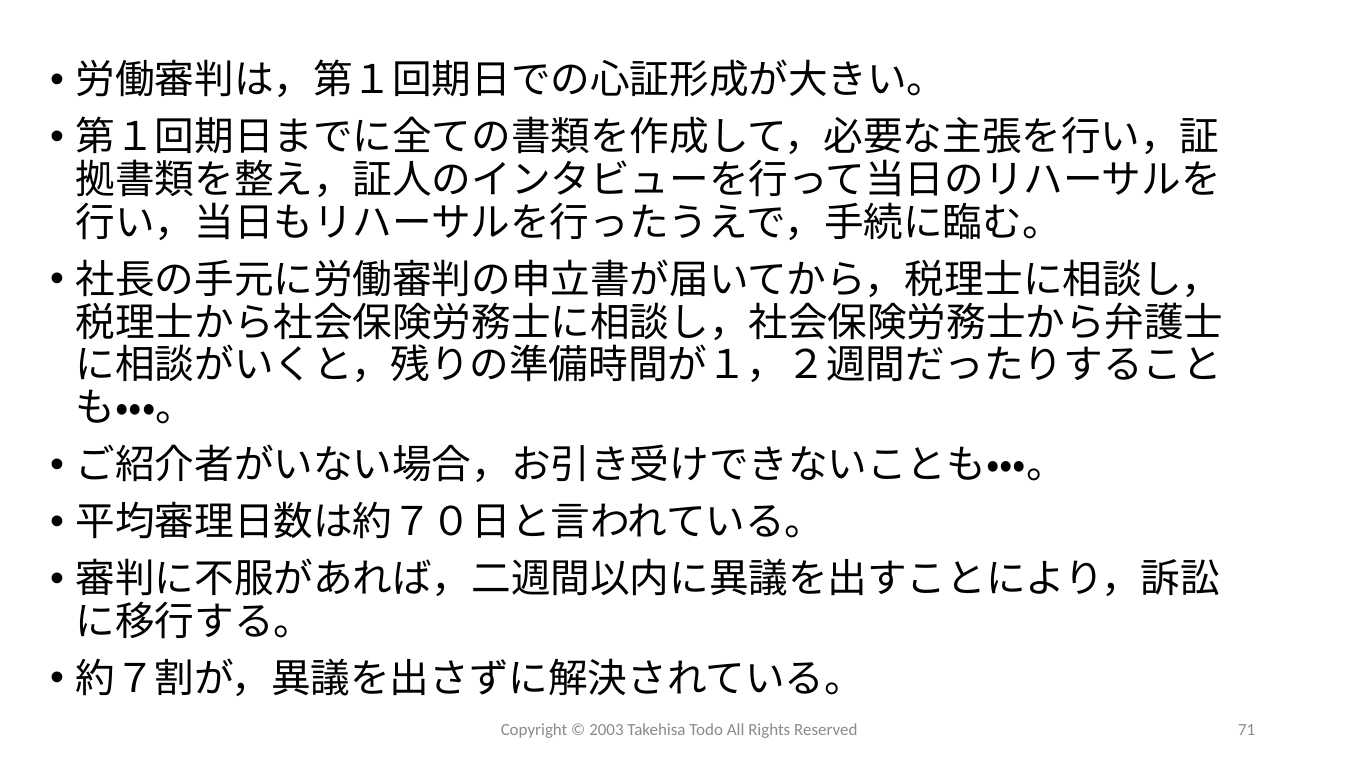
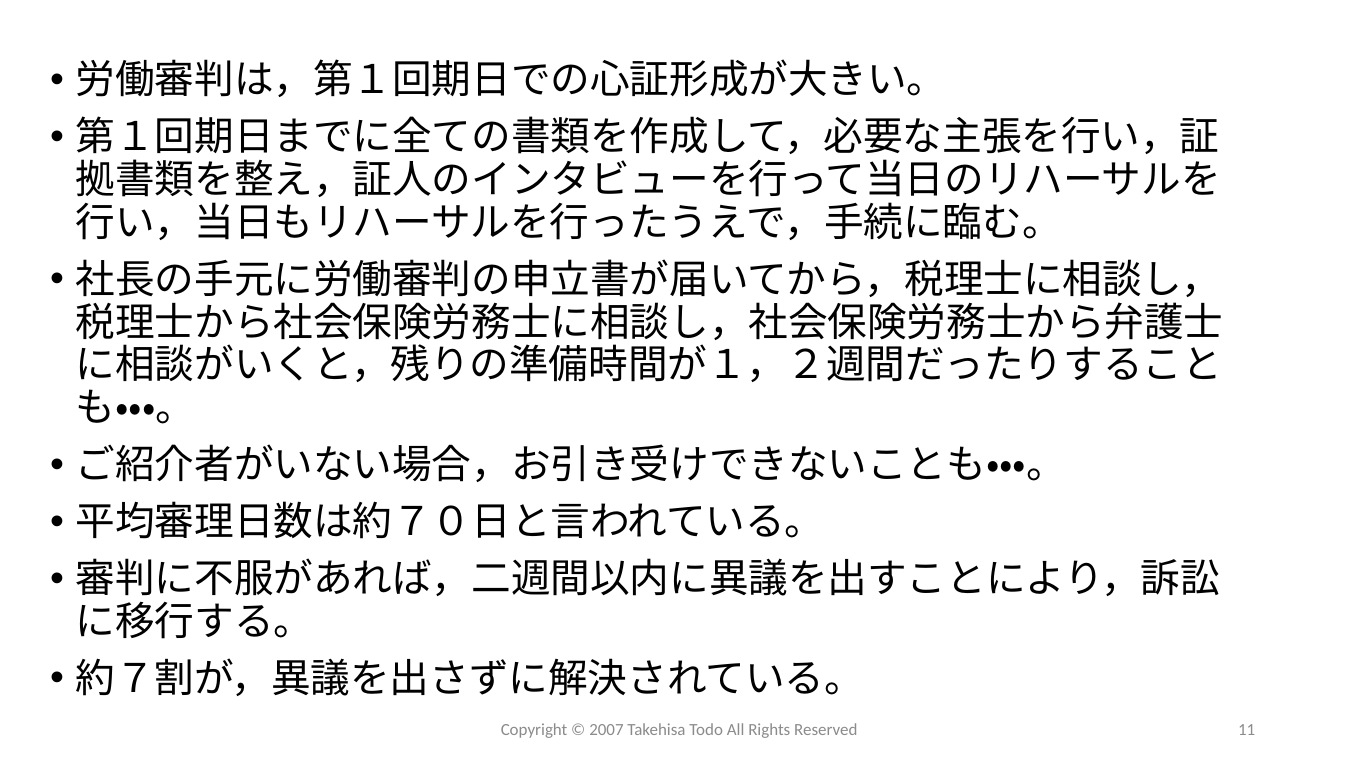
2003: 2003 -> 2007 (606, 730)
71: 71 -> 11 (1247, 730)
